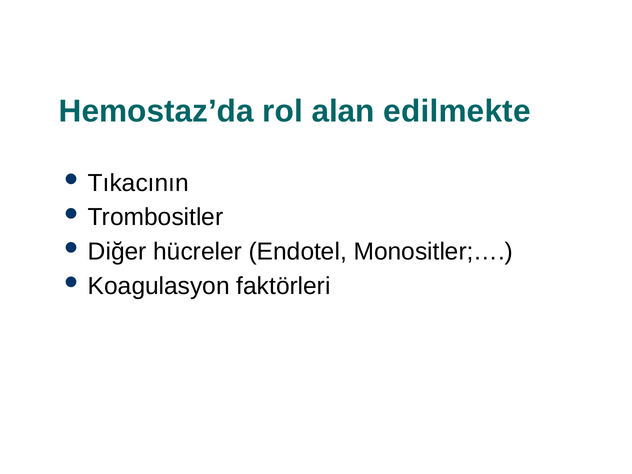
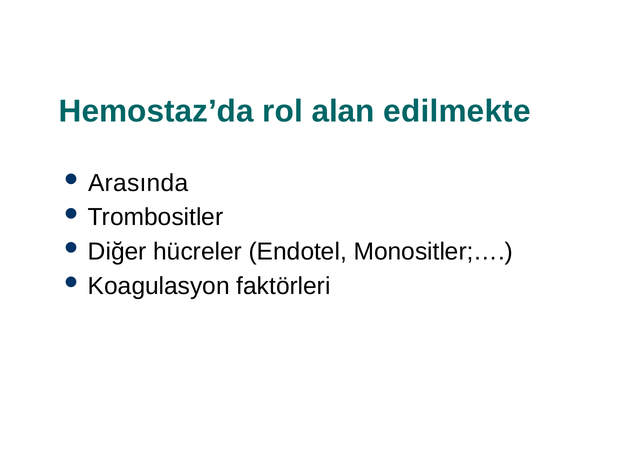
Tıkacının: Tıkacının -> Arasında (138, 183)
